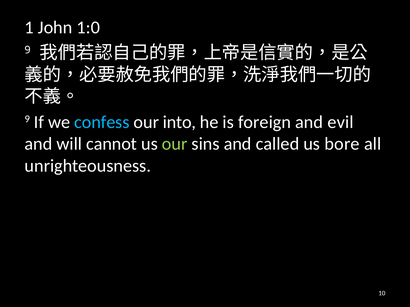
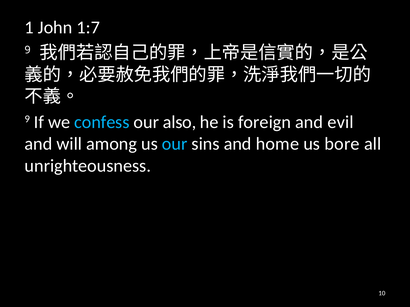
1:0: 1:0 -> 1:7 (88, 27)
into: into -> also (180, 122)
cannot: cannot -> among (112, 144)
our colour: light green -> light blue (175, 144)
called: called -> home (277, 144)
